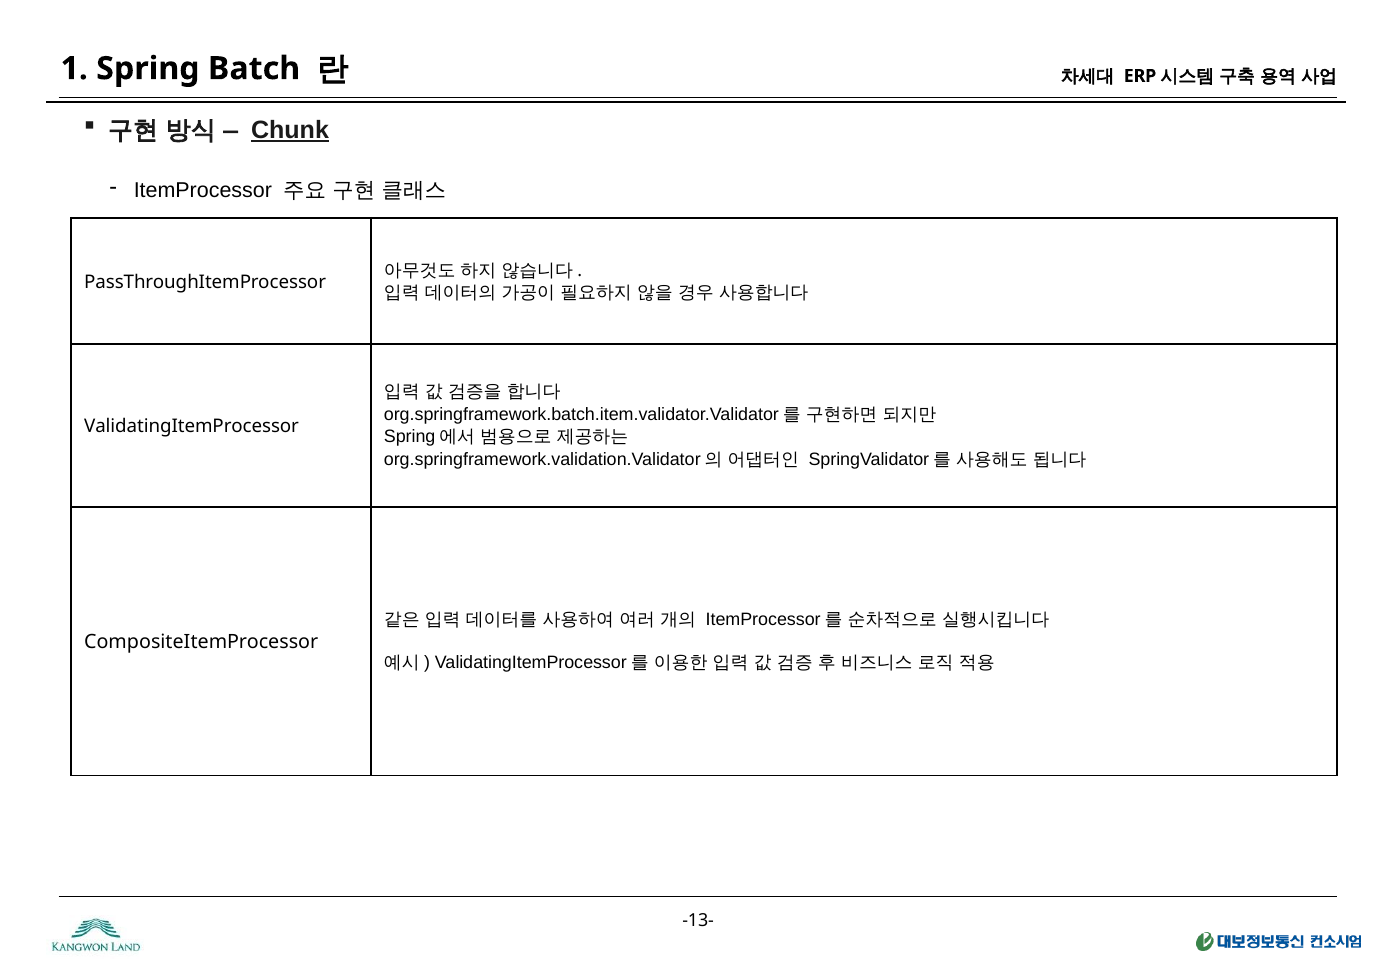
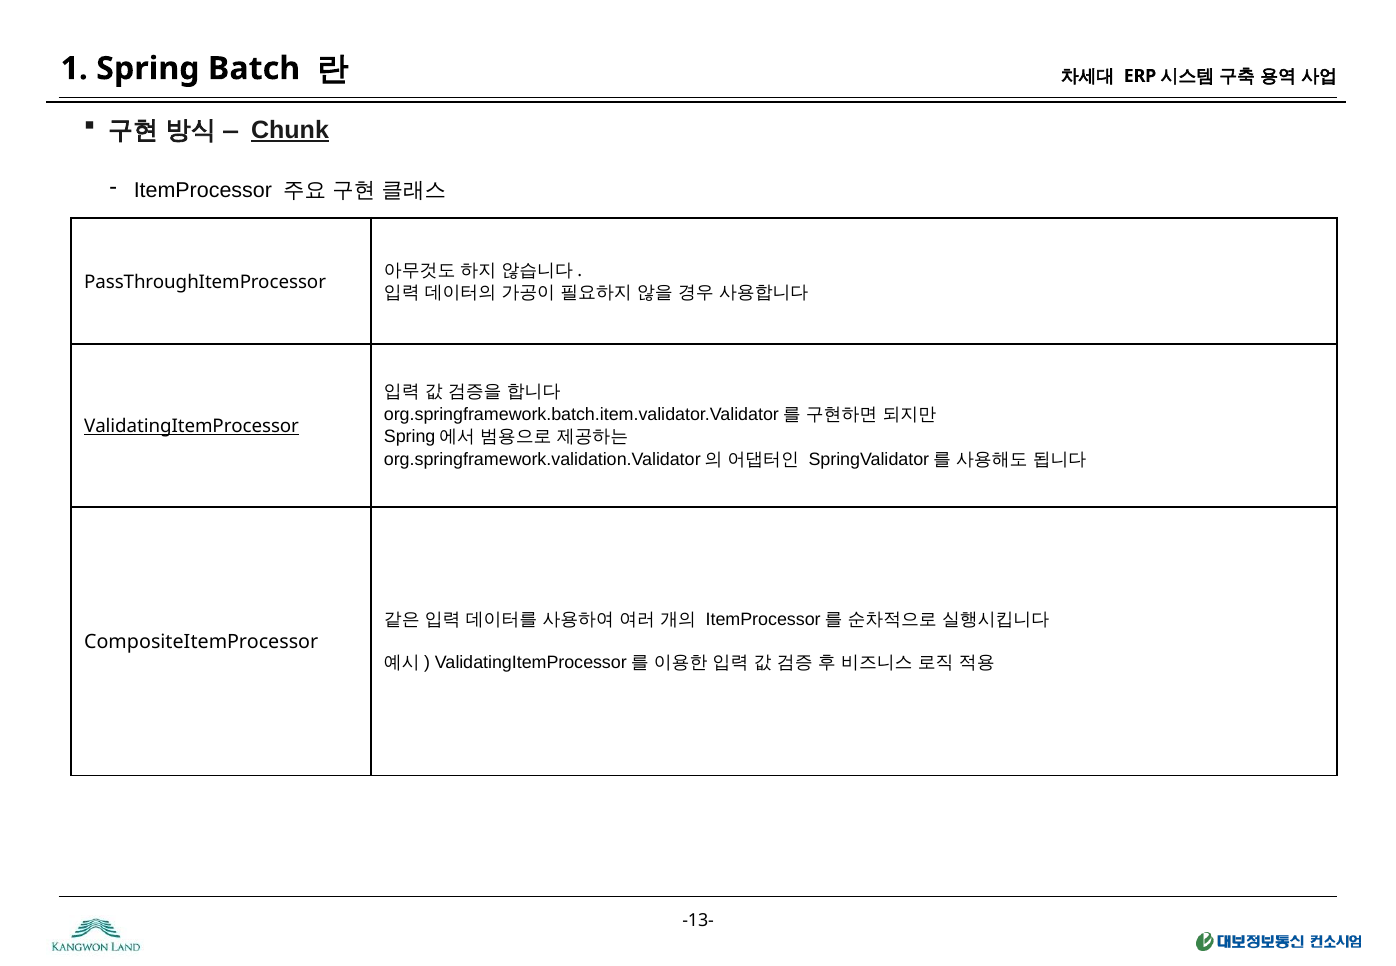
ValidatingItemProcessor underline: none -> present (192, 427)
